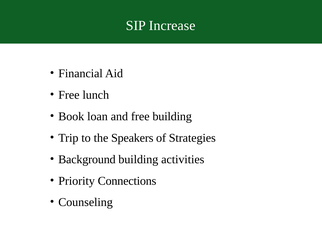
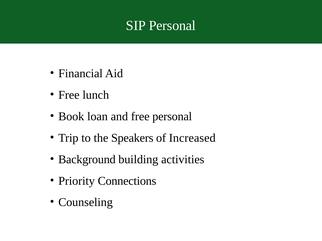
SIP Increase: Increase -> Personal (172, 26)
free building: building -> personal (172, 117)
Strategies: Strategies -> Increased (192, 138)
